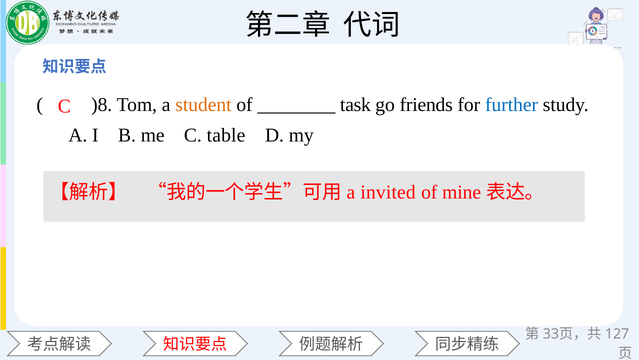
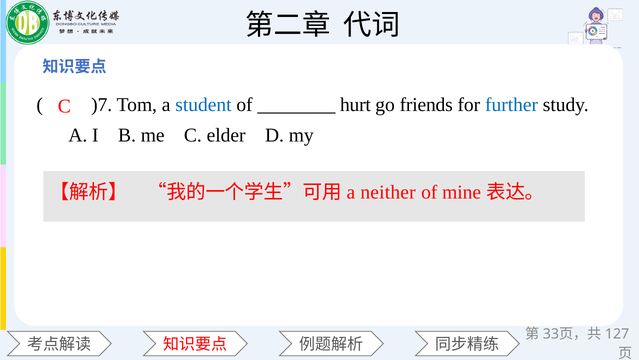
)8: )8 -> )7 (102, 105)
student colour: orange -> blue (203, 105)
task: task -> hurt (355, 105)
table: table -> elder (226, 135)
invited: invited -> neither (388, 192)
